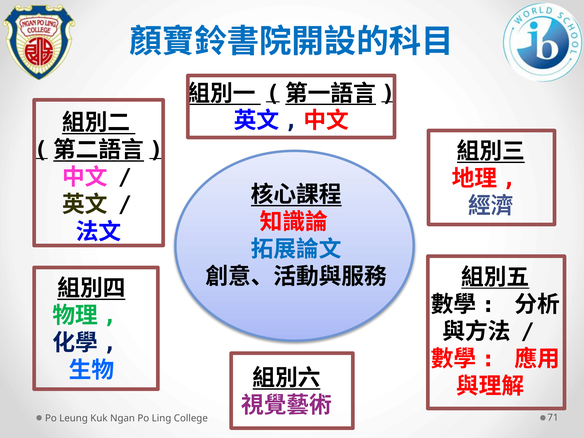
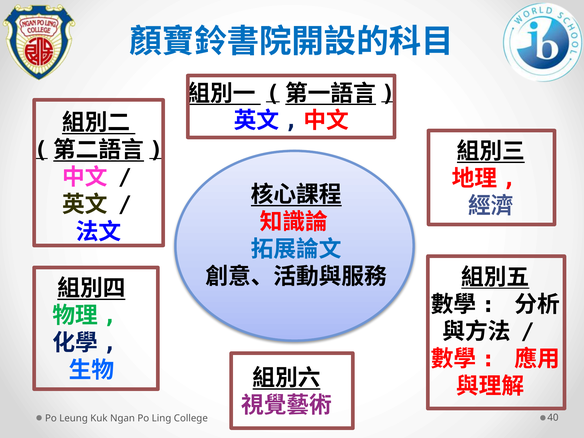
71: 71 -> 40 (553, 417)
